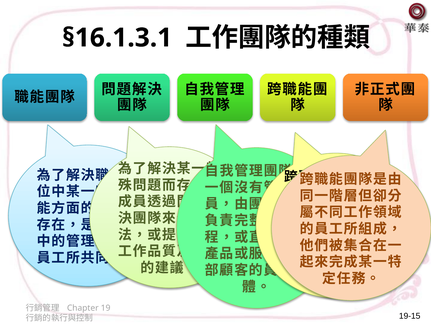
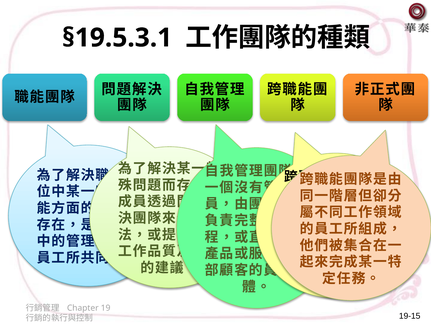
§16.1.3.1: §16.1.3.1 -> §19.5.3.1 (117, 38)
